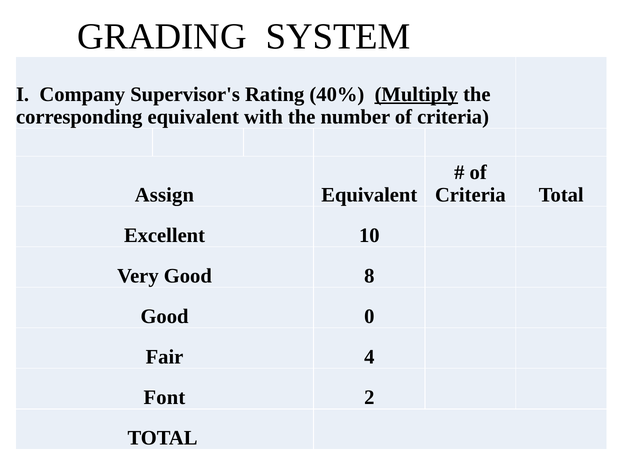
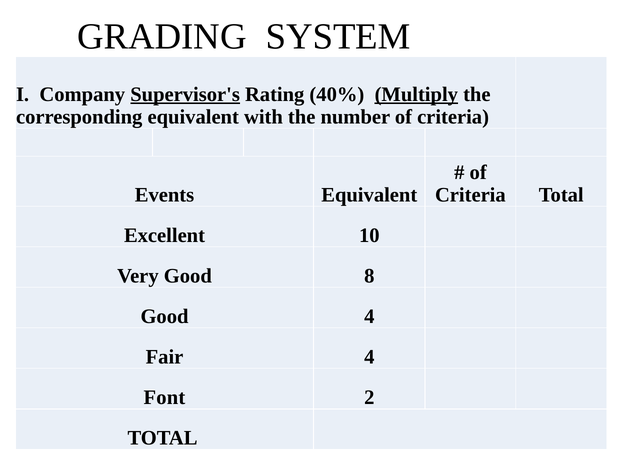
Supervisor's underline: none -> present (185, 94)
Assign: Assign -> Events (165, 195)
Good 0: 0 -> 4 (369, 316)
